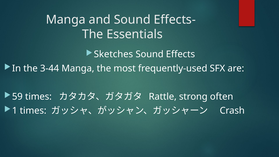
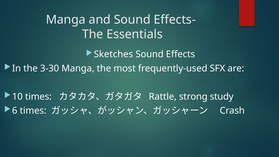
3-44: 3-44 -> 3-30 (50, 68)
59: 59 -> 10 (17, 97)
often: often -> study (222, 97)
1: 1 -> 6 (15, 111)
